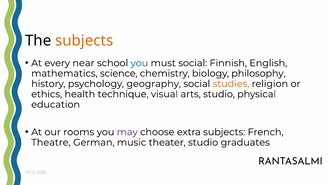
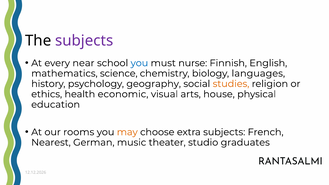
subjects colour: orange -> purple (84, 41)
must social: social -> nurse (193, 63)
philosophy: philosophy -> languages (258, 73)
technique: technique -> economic (123, 94)
arts studio: studio -> house (219, 94)
may colour: purple -> orange (127, 132)
Theatre: Theatre -> Nearest (51, 143)
